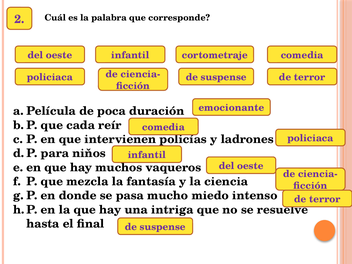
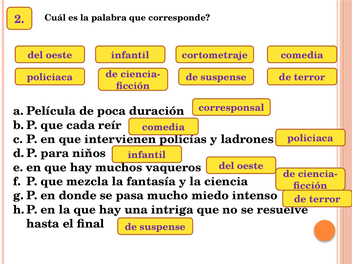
emocionante: emocionante -> corresponsal (231, 108)
